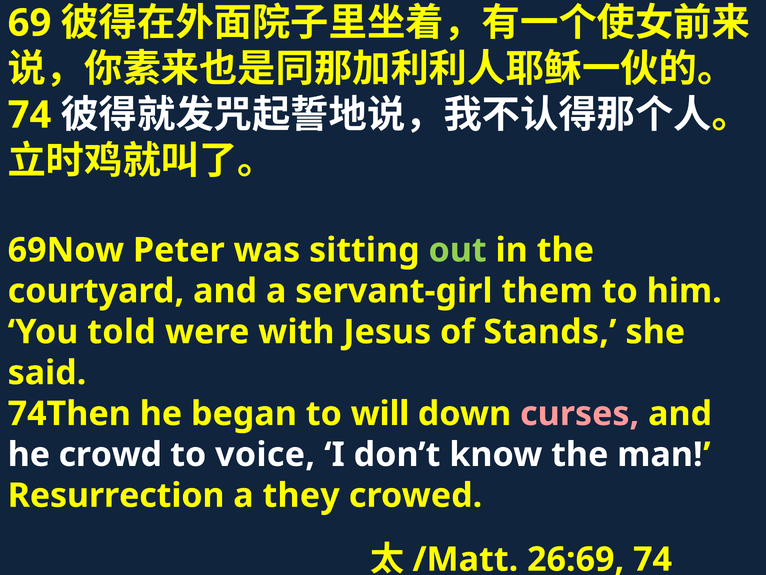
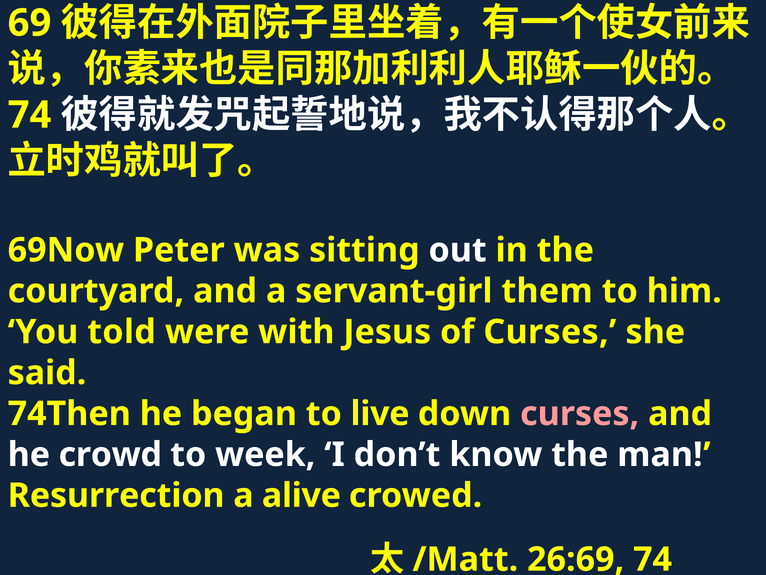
out colour: light green -> white (458, 250)
of Stands: Stands -> Curses (550, 332)
will: will -> live (380, 413)
voice: voice -> week (265, 454)
they: they -> alive (301, 495)
